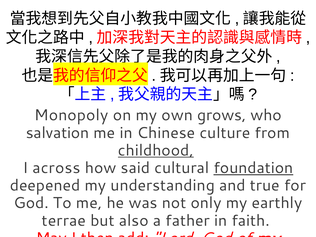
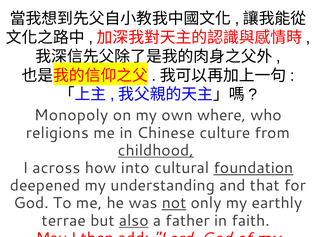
grows: grows -> where (222, 115)
salvation: salvation -> religions (57, 133)
said: said -> into (135, 168)
true: true -> that (265, 185)
not underline: none -> present (174, 203)
also underline: none -> present (134, 221)
